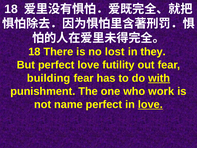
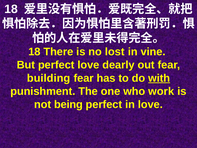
they: they -> vine (153, 52)
futility: futility -> dearly (118, 65)
name: name -> being (68, 104)
love underline: present -> none (150, 104)
